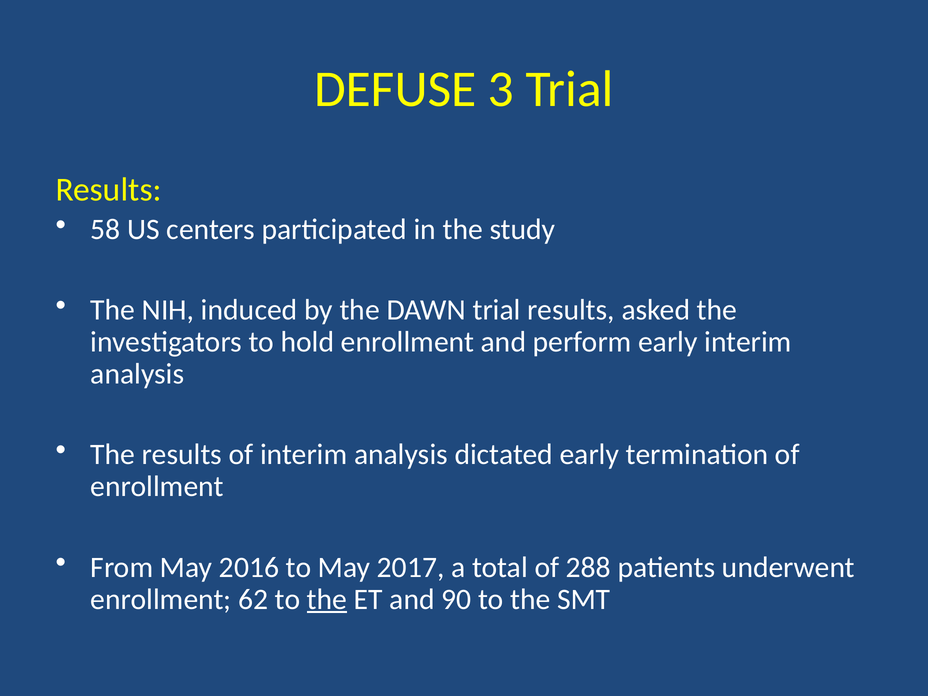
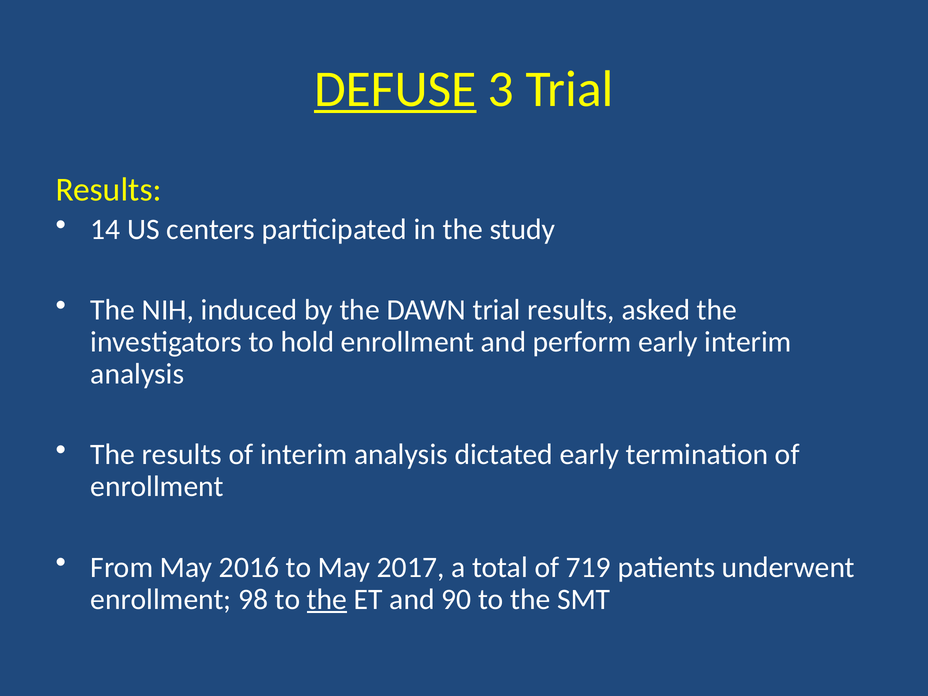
DEFUSE underline: none -> present (395, 89)
58: 58 -> 14 (105, 230)
288: 288 -> 719 (588, 567)
62: 62 -> 98 (253, 599)
